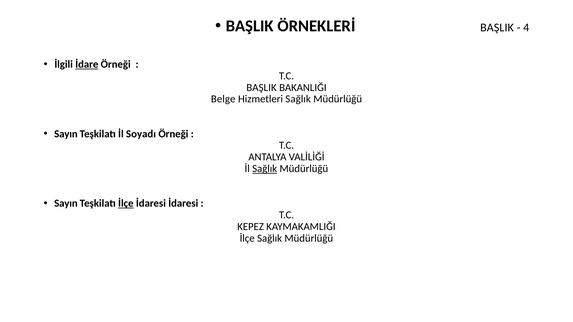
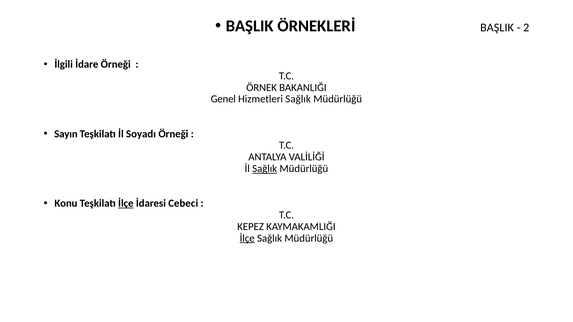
4: 4 -> 2 (526, 28)
İdare underline: present -> none (87, 64)
BAŞLIK: BAŞLIK -> ÖRNEK (262, 88)
Belge: Belge -> Genel (223, 99)
Sayın: Sayın -> Konu (66, 204)
İdaresi İdaresi: İdaresi -> Cebeci (183, 204)
İlçe underline: none -> present (247, 238)
